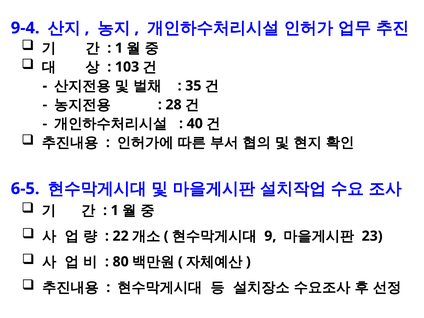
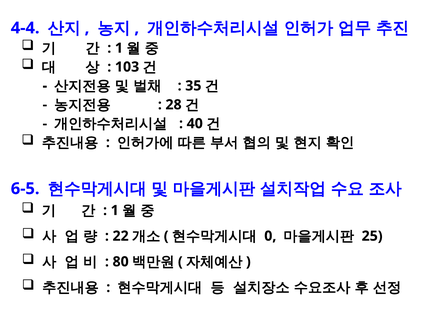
9-4: 9-4 -> 4-4 (25, 28)
9: 9 -> 0 (270, 236)
23: 23 -> 25 (372, 236)
